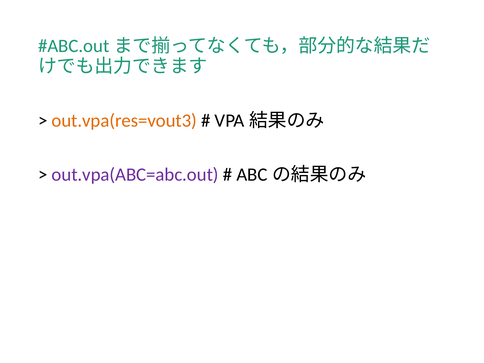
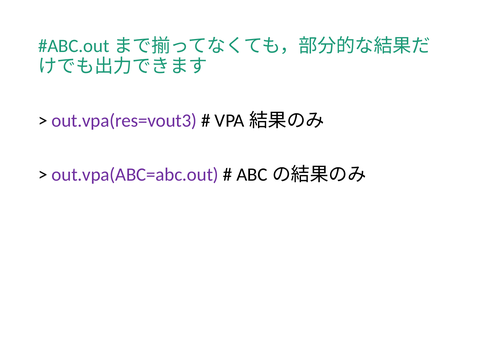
out.vpa(res=vout3 colour: orange -> purple (124, 121)
